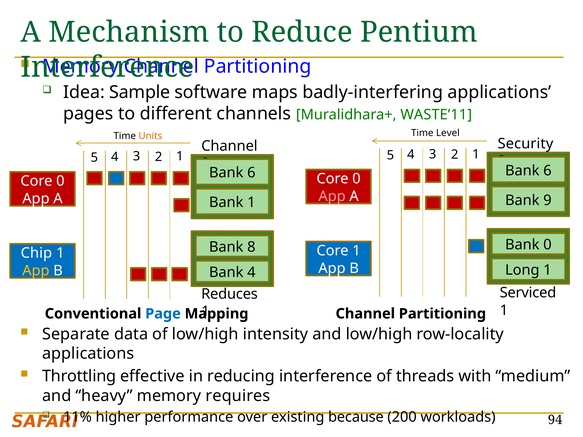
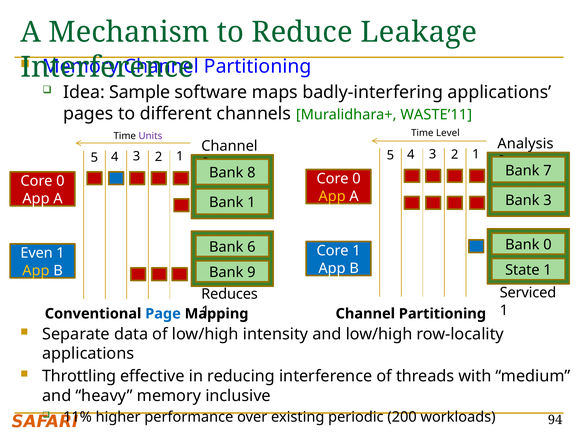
Pentium: Pentium -> Leakage (419, 32)
Units colour: orange -> purple (150, 136)
Security: Security -> Analysis (525, 144)
6: 6 -> 7 (547, 171)
6: 6 -> 8 (251, 173)
App colour: pink -> yellow (332, 196)
Bank 9: 9 -> 3 (547, 200)
8: 8 -> 6 (251, 247)
Chip: Chip -> Even (37, 253)
Long: Long -> State (522, 270)
Bank 4: 4 -> 9 (251, 273)
requires: requires -> inclusive (238, 396)
because: because -> periodic (356, 417)
